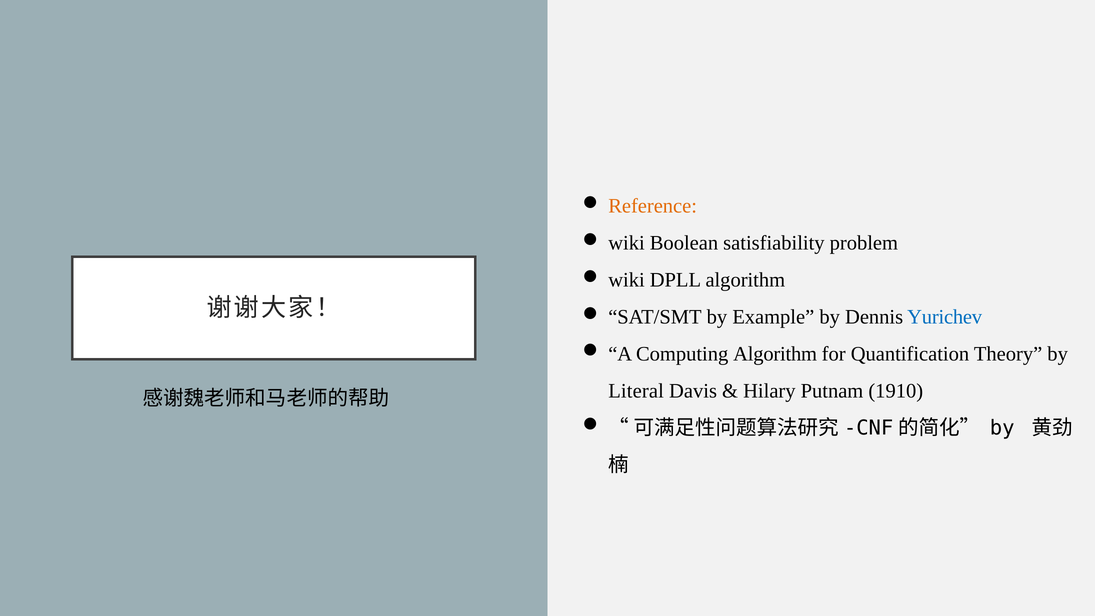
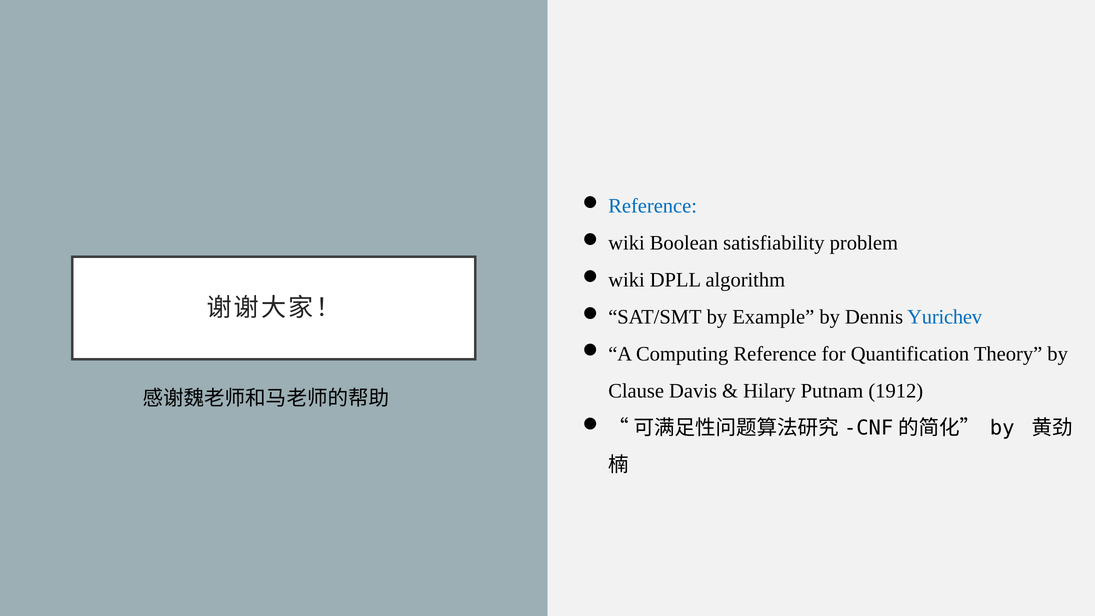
Reference colour: orange -> blue (653, 206)
Computing Algorithm: Algorithm -> Reference (775, 354)
Literal: Literal -> Clause (636, 391)
1910: 1910 -> 1912 (896, 391)
